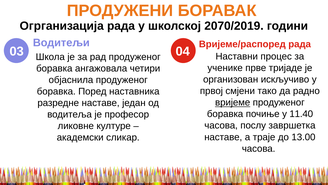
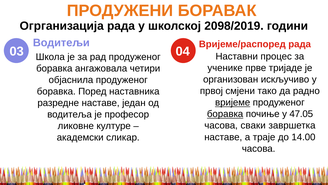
2070/2019: 2070/2019 -> 2098/2019 (234, 26)
боравка underline: none -> present (225, 114)
11.40: 11.40 -> 47.05 (301, 114)
послу: послу -> сваки (253, 125)
13.00: 13.00 -> 14.00 (303, 137)
